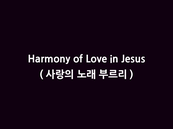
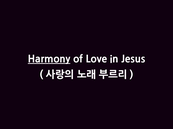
Harmony underline: none -> present (49, 60)
